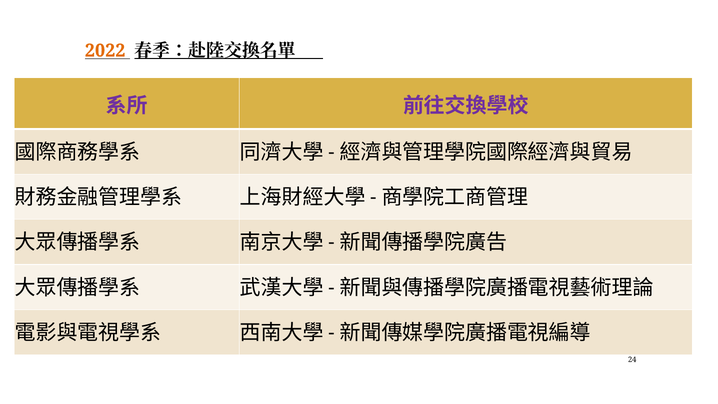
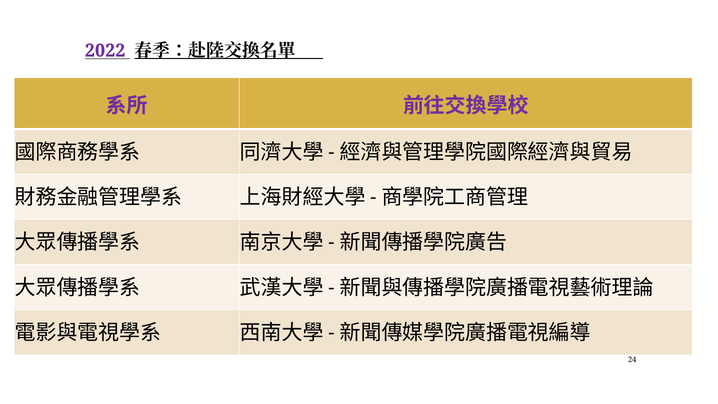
2022 colour: orange -> purple (105, 51)
